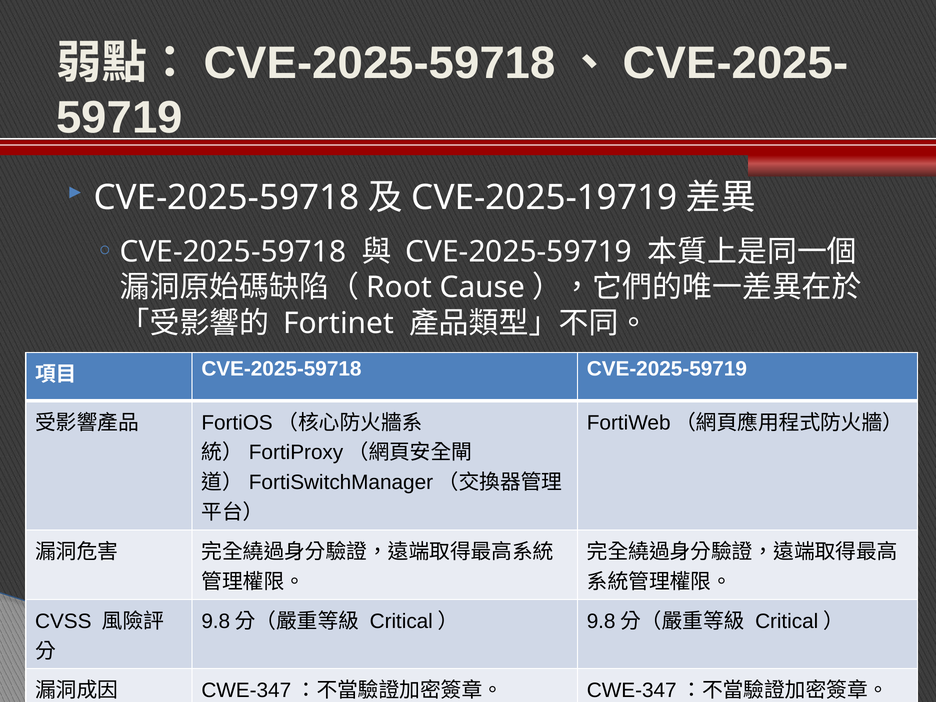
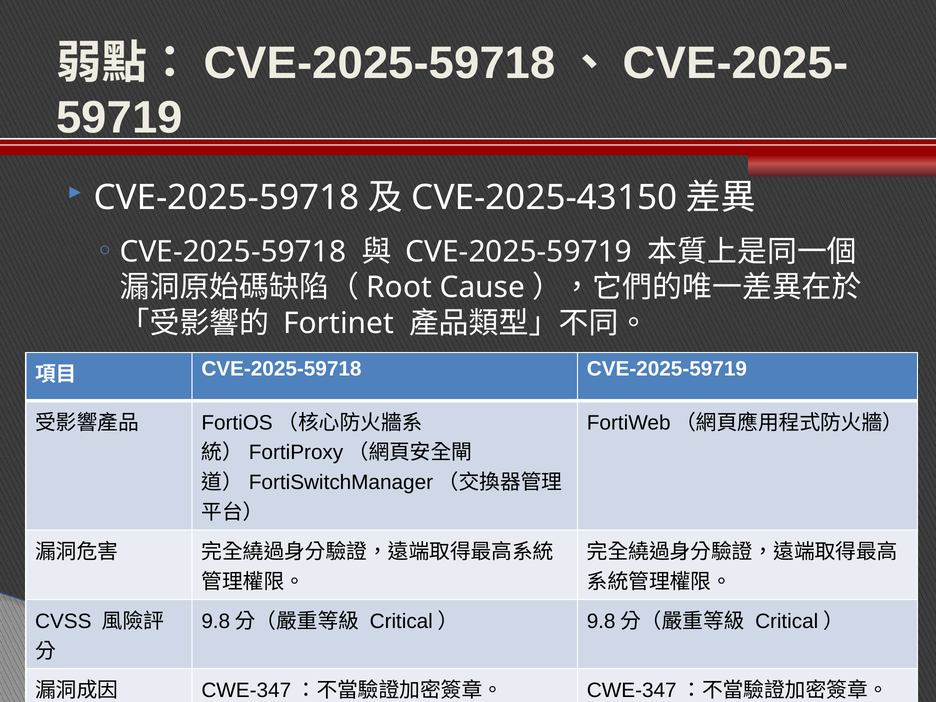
CVE-2025-19719: CVE-2025-19719 -> CVE-2025-43150 (544, 198)
